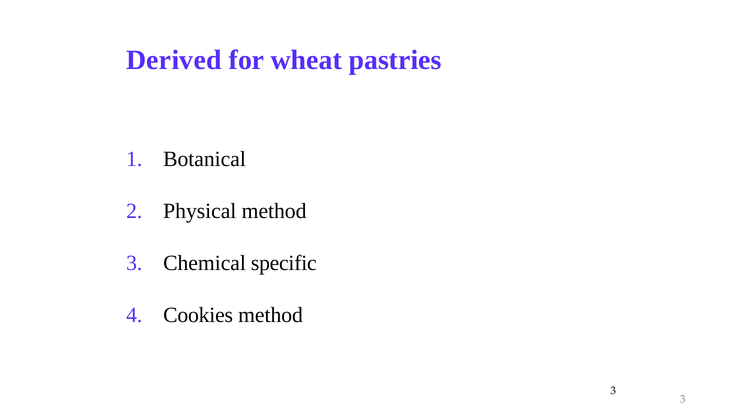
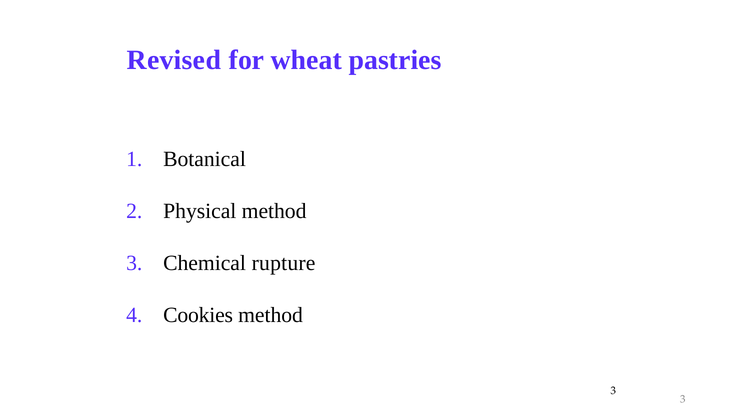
Derived: Derived -> Revised (174, 60)
specific: specific -> rupture (284, 263)
